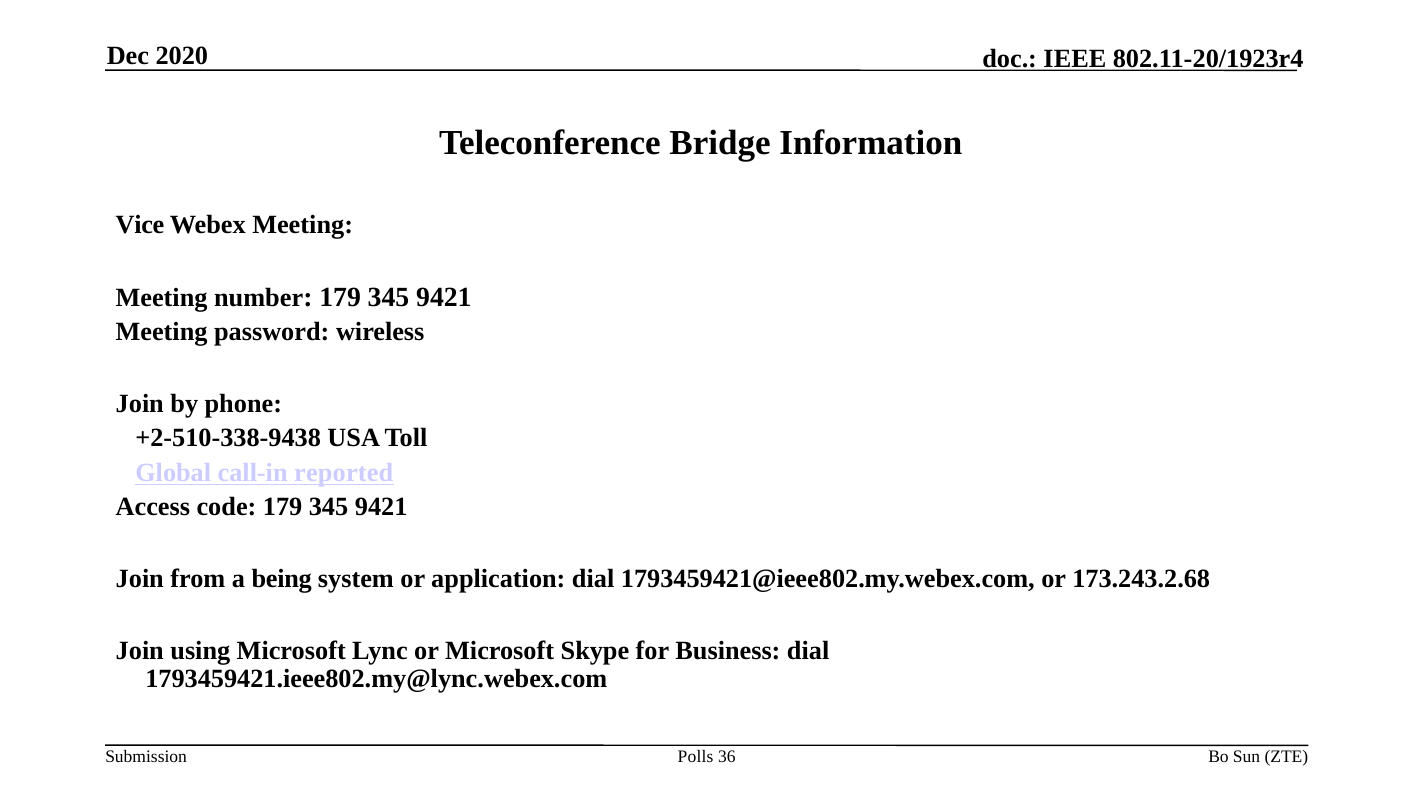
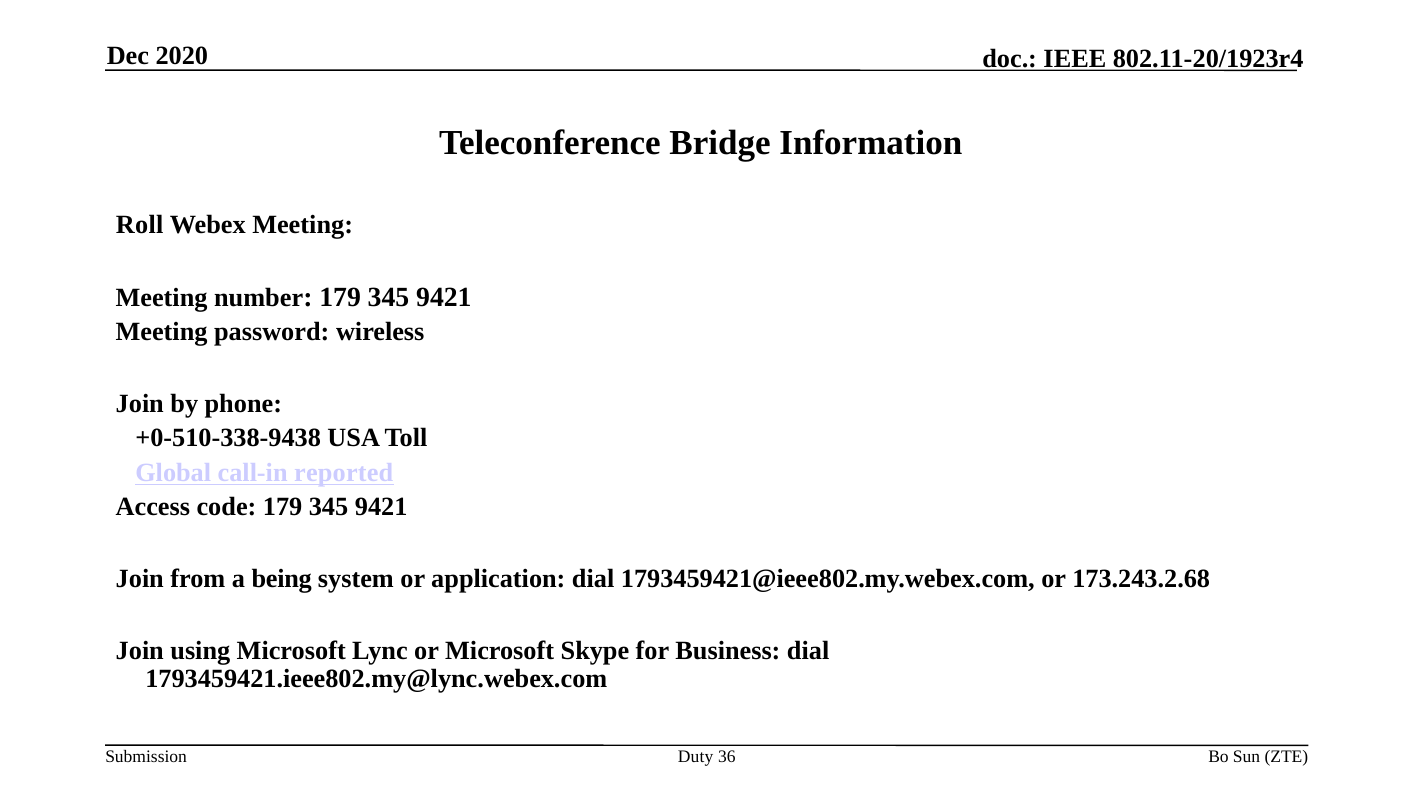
Vice: Vice -> Roll (140, 224)
+2-510-338-9438: +2-510-338-9438 -> +0-510-338-9438 (228, 438)
Polls: Polls -> Duty (696, 756)
